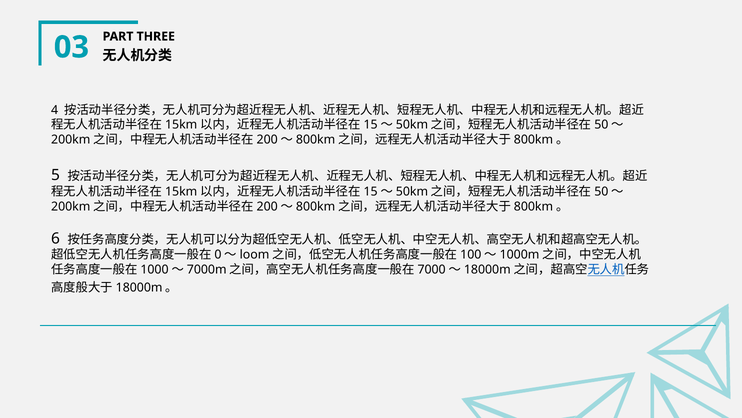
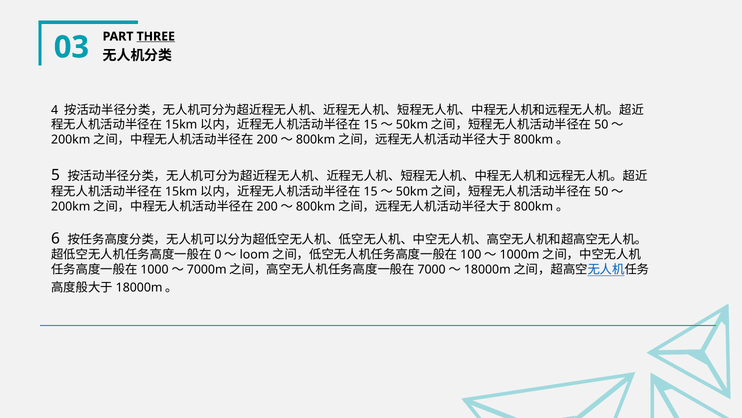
THREE underline: none -> present (156, 36)
